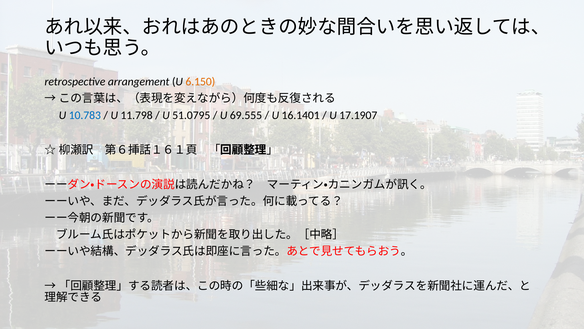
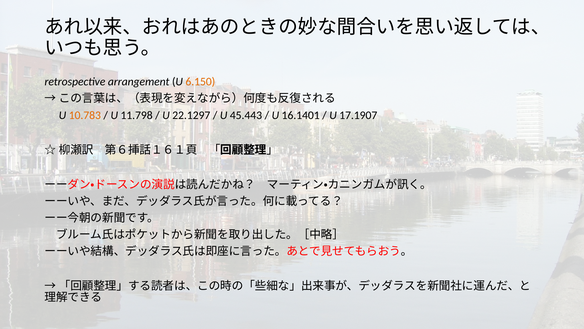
10.783 colour: blue -> orange (85, 115)
51.0795: 51.0795 -> 22.1297 (191, 115)
69.555: 69.555 -> 45.443 (246, 115)
